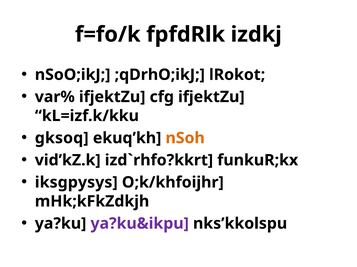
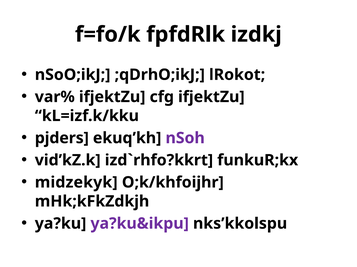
gksoq: gksoq -> pjders (62, 138)
nSoh colour: orange -> purple (185, 138)
iksgpysys: iksgpysys -> midzekyk (76, 183)
